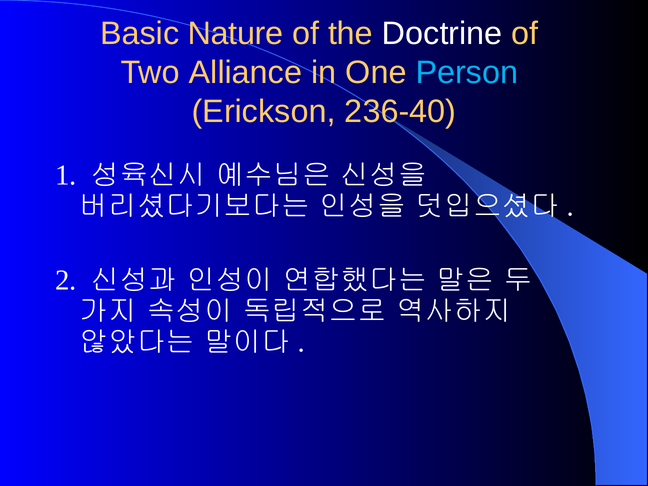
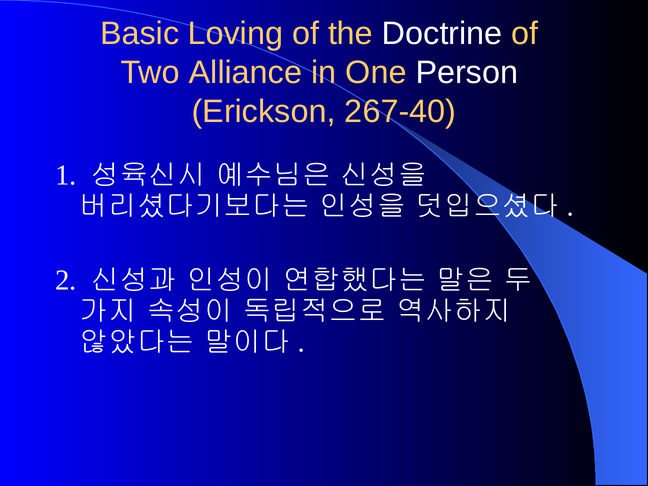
Nature: Nature -> Loving (235, 34)
Person colour: light blue -> white (467, 72)
236-40: 236-40 -> 267-40 (400, 111)
